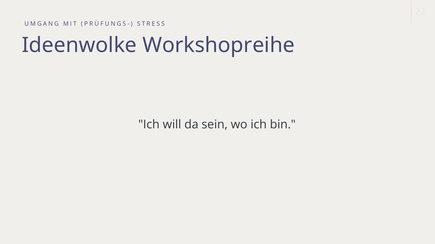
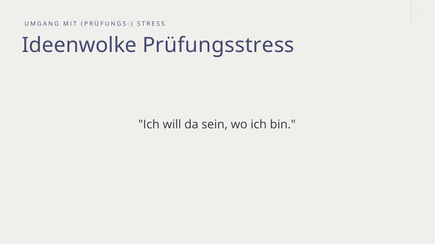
Workshopreihe: Workshopreihe -> Prüfungsstress (218, 45)
